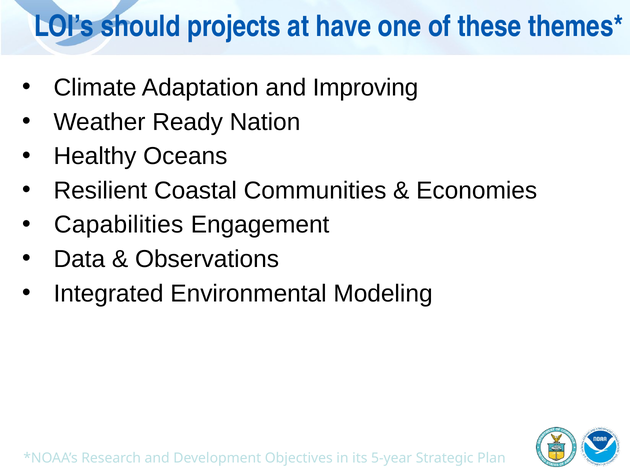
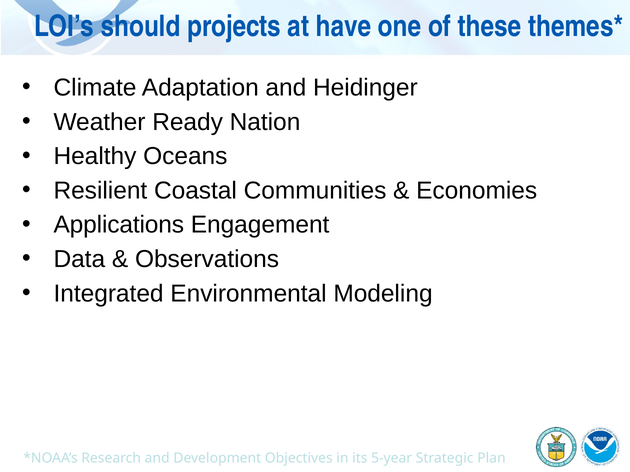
Improving: Improving -> Heidinger (365, 88)
Capabilities: Capabilities -> Applications (119, 225)
